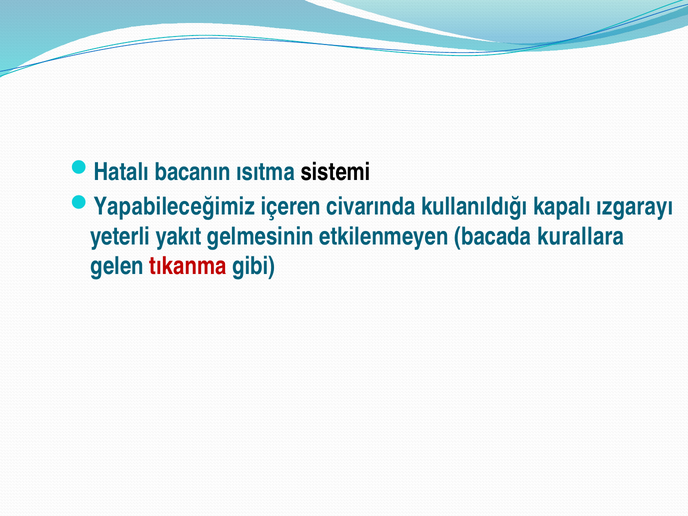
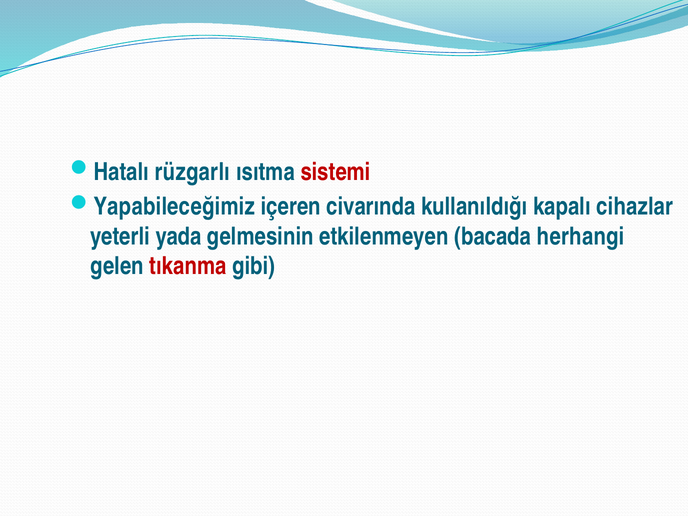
bacanın: bacanın -> rüzgarlı (192, 172)
sistemi colour: black -> red (336, 172)
ızgarayı: ızgarayı -> cihazlar (635, 207)
yakıt: yakıt -> yada (179, 236)
kurallara: kurallara -> herhangi (581, 236)
